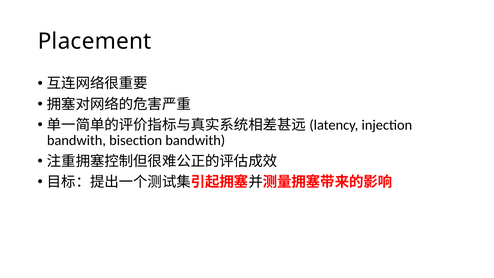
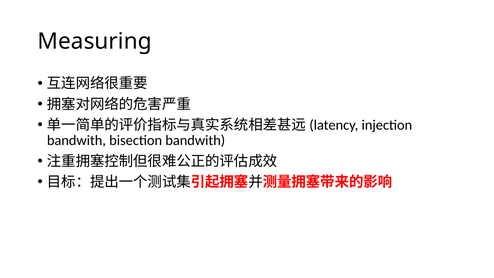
Placement: Placement -> Measuring (95, 41)
